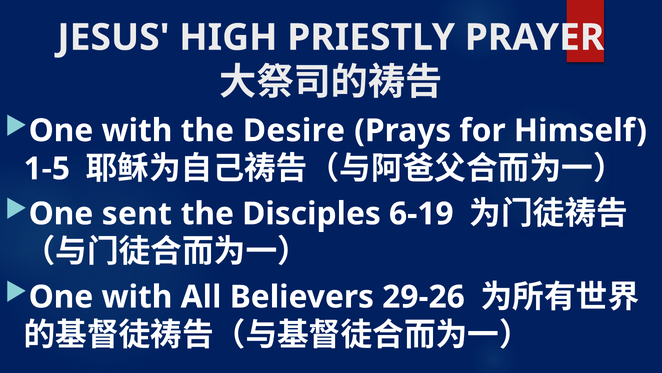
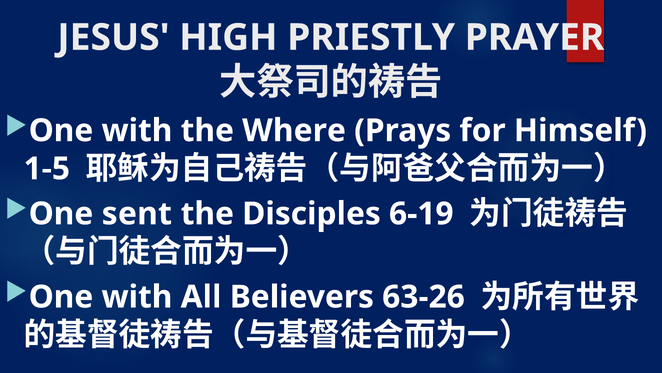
Desire: Desire -> Where (294, 130)
29-26: 29-26 -> 63-26 (424, 297)
